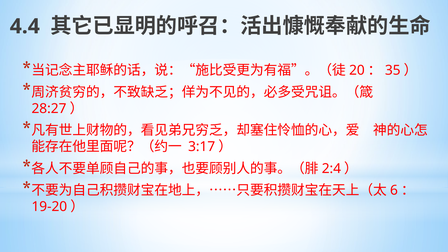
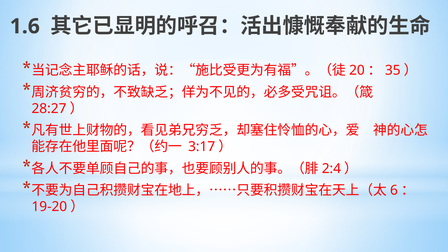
4.4: 4.4 -> 1.6 (25, 26)
